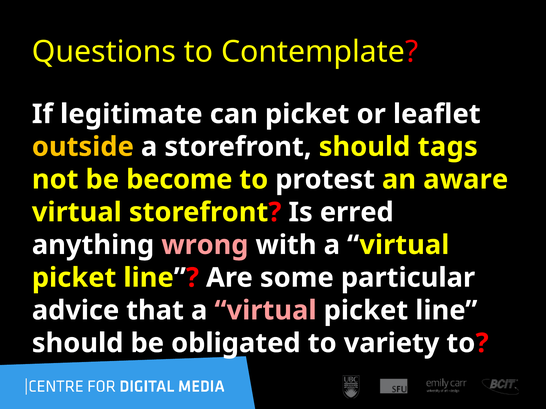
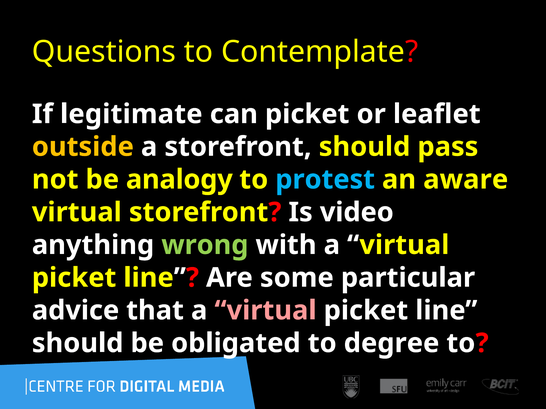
tags: tags -> pass (448, 147)
become: become -> analogy (179, 180)
protest colour: white -> light blue (325, 180)
erred: erred -> video (357, 213)
wrong colour: pink -> light green (205, 245)
variety: variety -> degree (392, 344)
